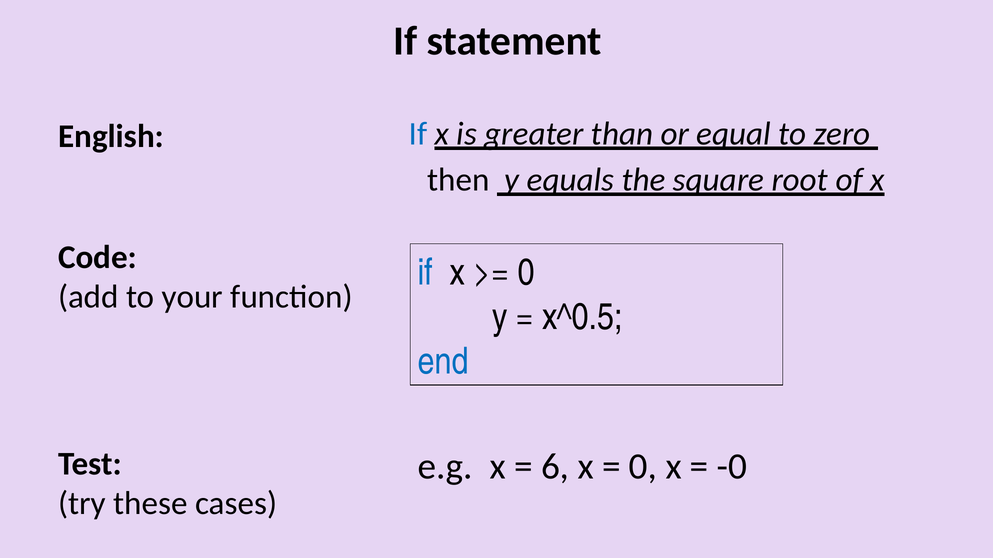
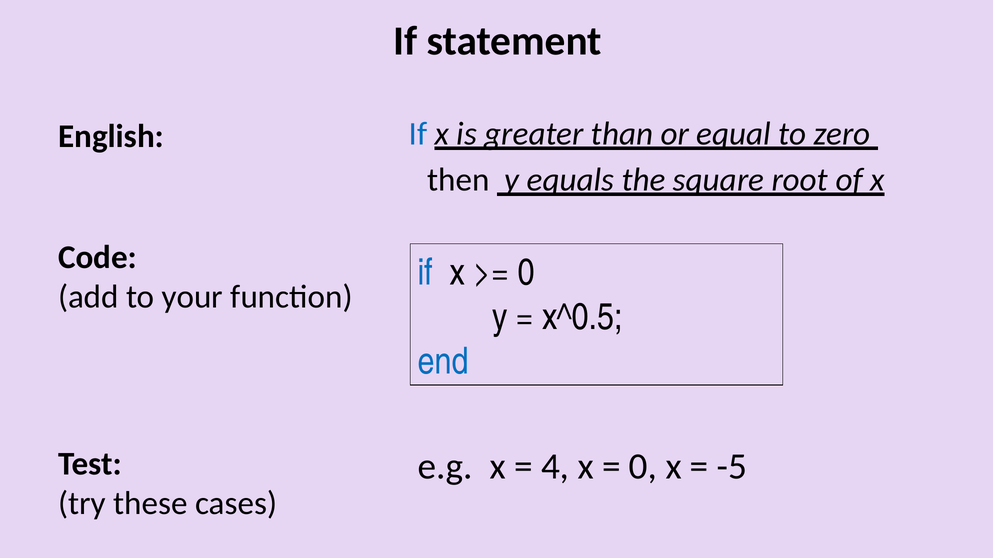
6: 6 -> 4 (555, 467)
-0: -0 -> -5 (732, 467)
